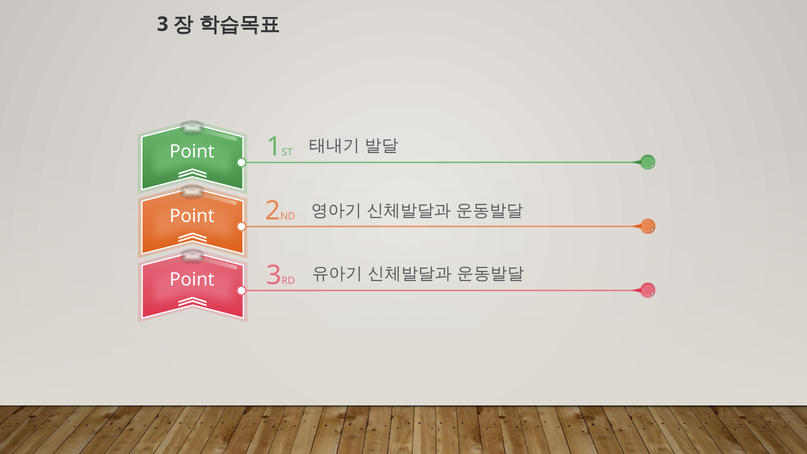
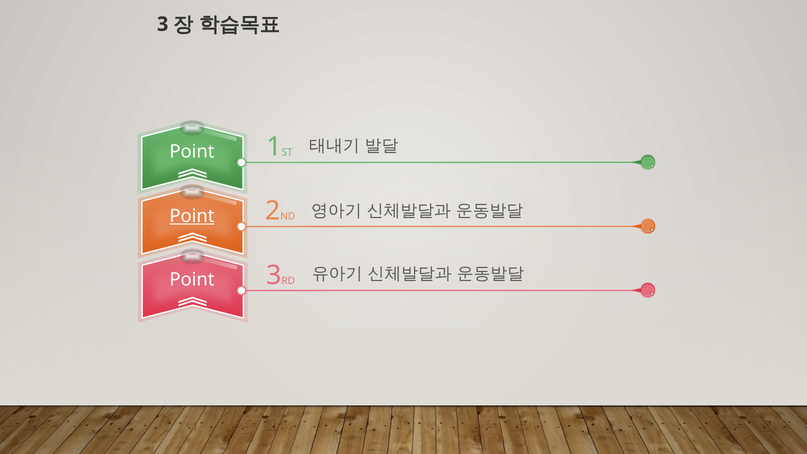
Point underline: none -> present (192, 216)
